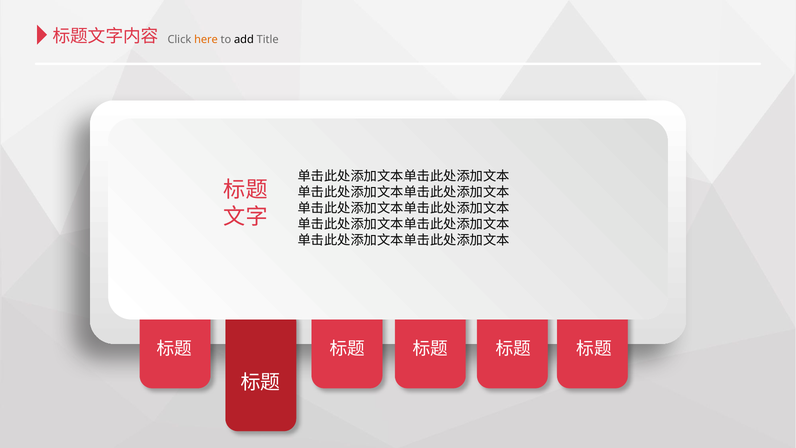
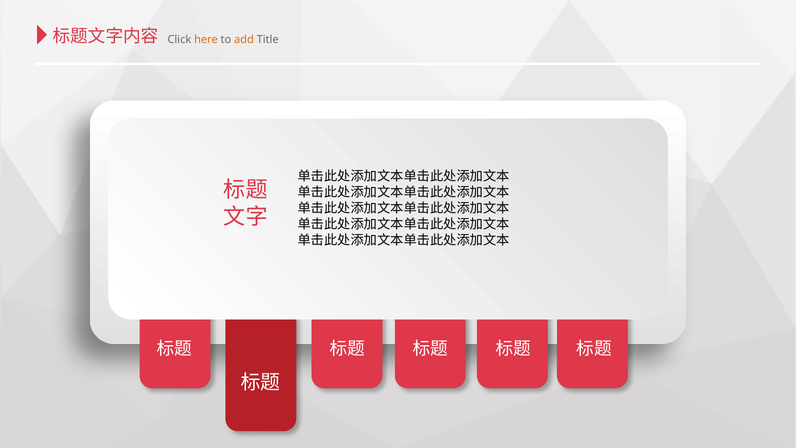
add colour: black -> orange (244, 39)
